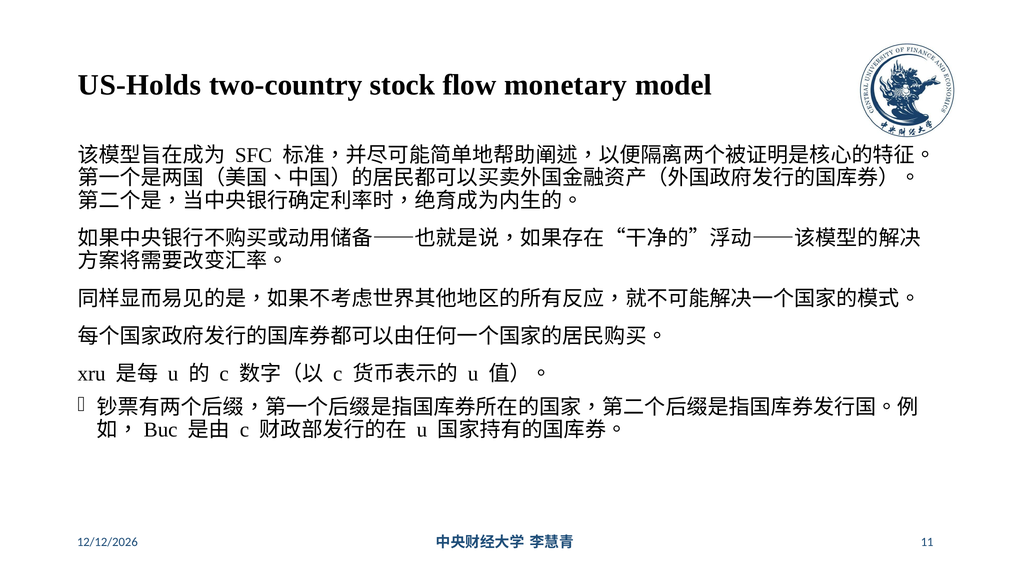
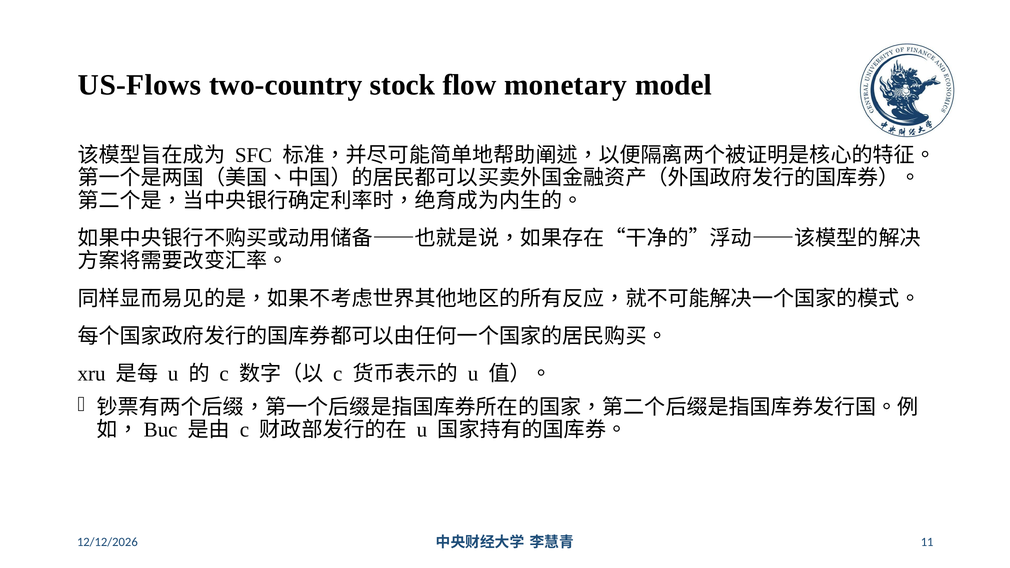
US-Holds: US-Holds -> US-Flows (140, 85)
